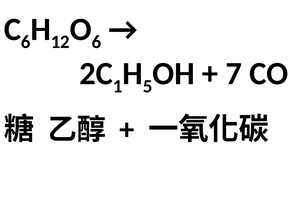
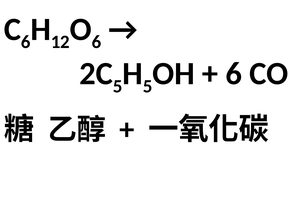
1: 1 -> 5 (118, 86)
7: 7 -> 6 (234, 74)
